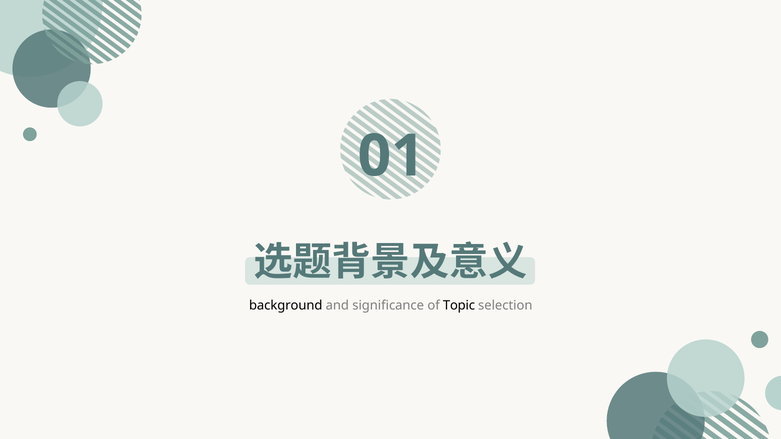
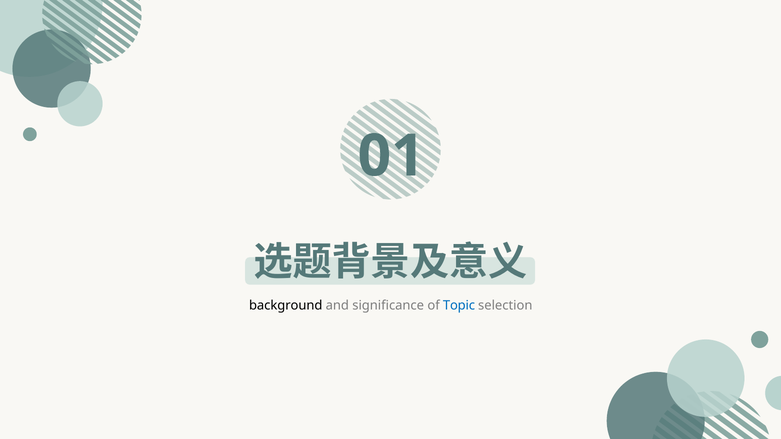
Topic colour: black -> blue (459, 306)
